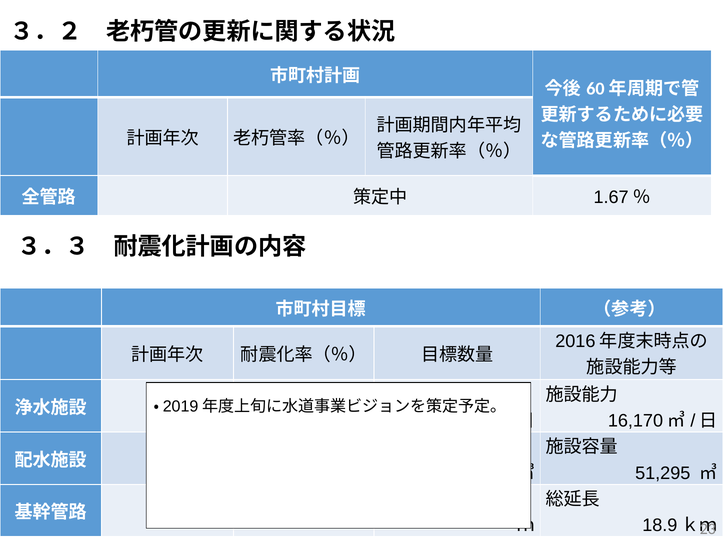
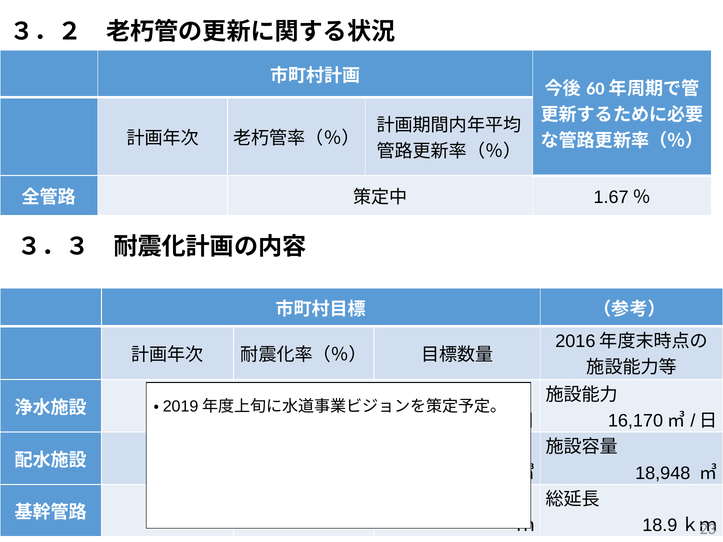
51,295: 51,295 -> 18,948 (663, 473)
